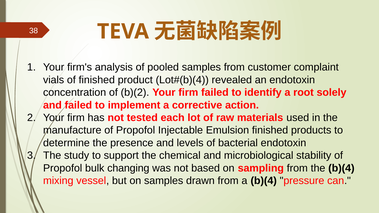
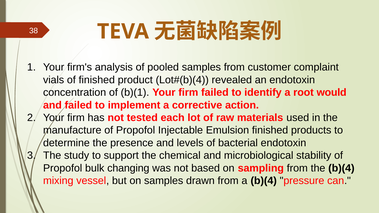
b)(2: b)(2 -> b)(1 (135, 93)
solely: solely -> would (332, 93)
